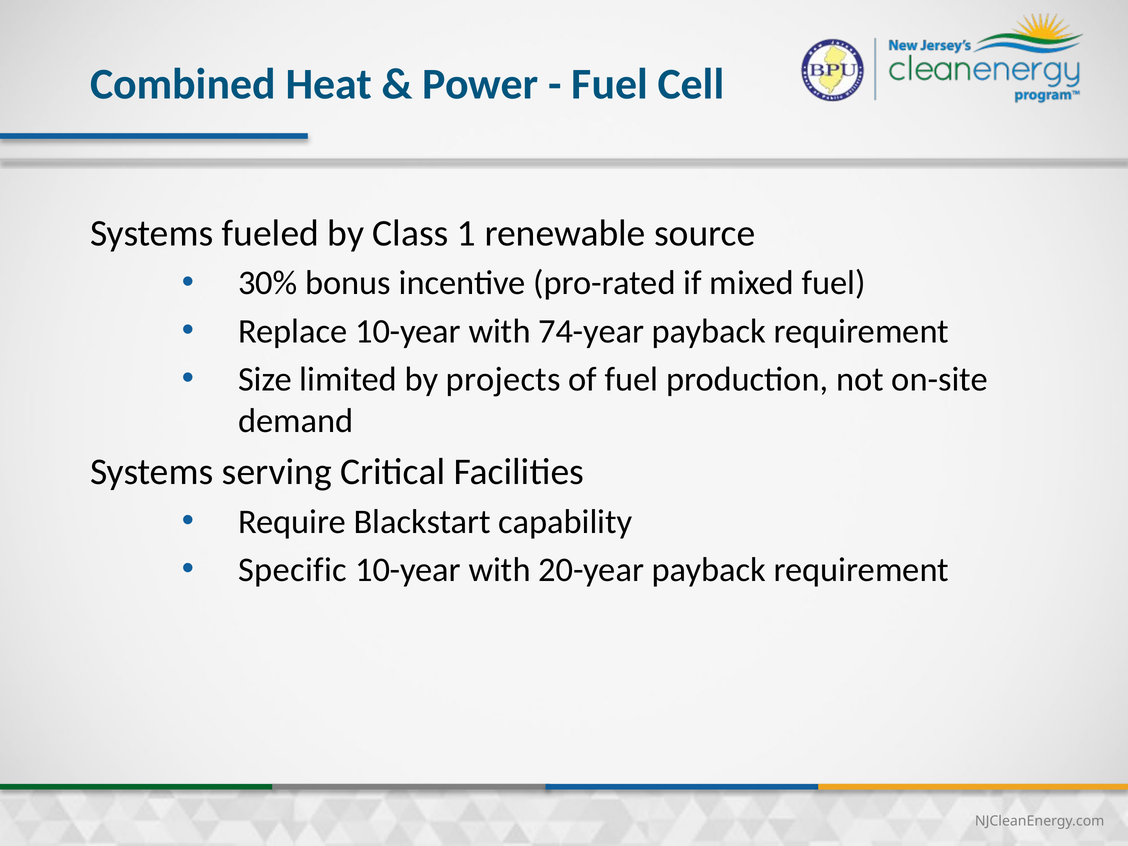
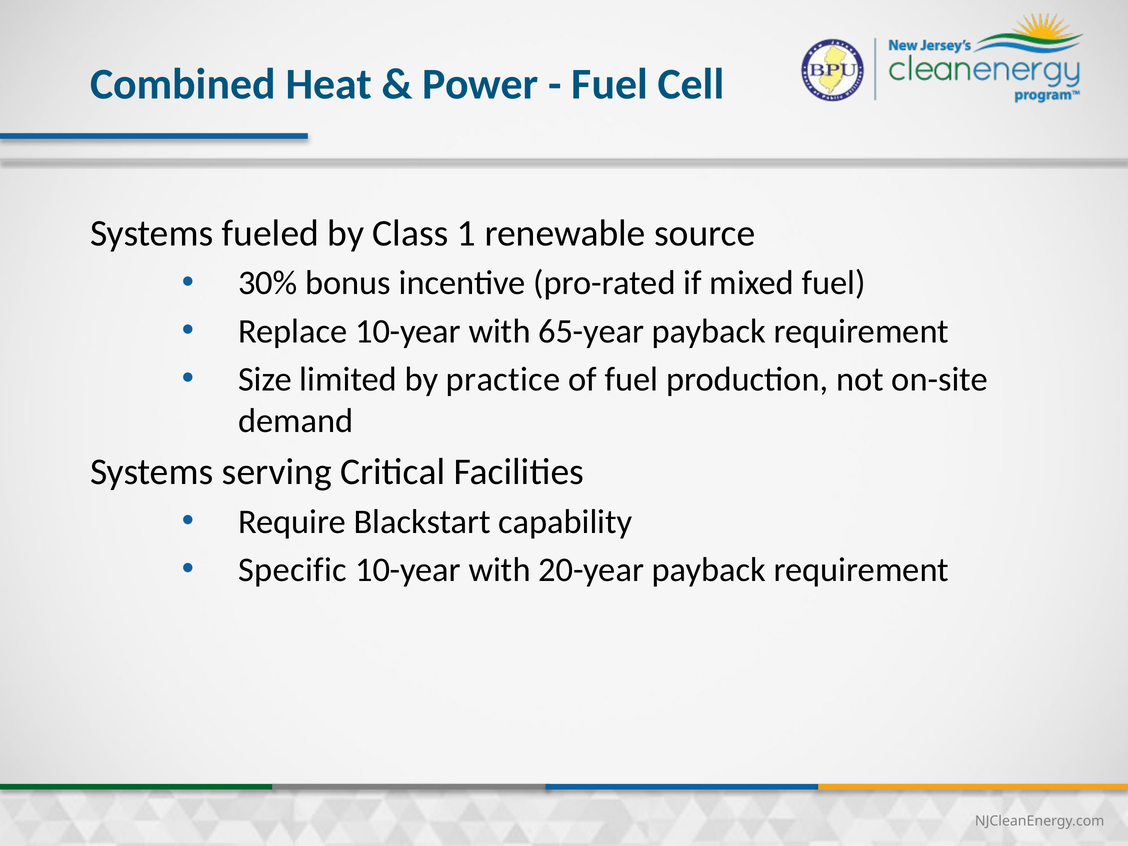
74-year: 74-year -> 65-year (591, 331)
projects: projects -> practice (503, 379)
